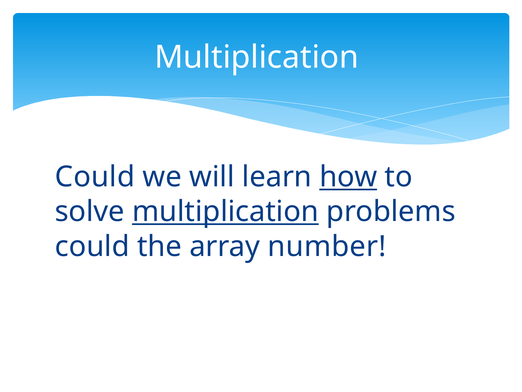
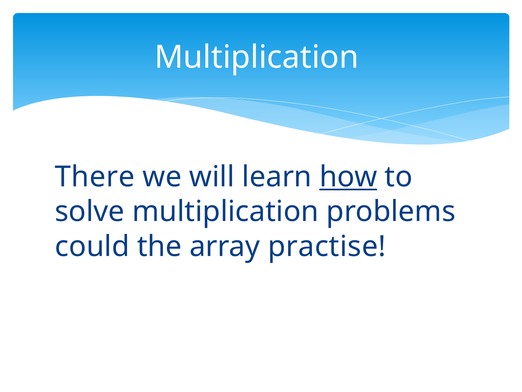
Could: Could -> There (95, 177)
multiplication underline: present -> none (225, 211)
number: number -> practise (327, 246)
